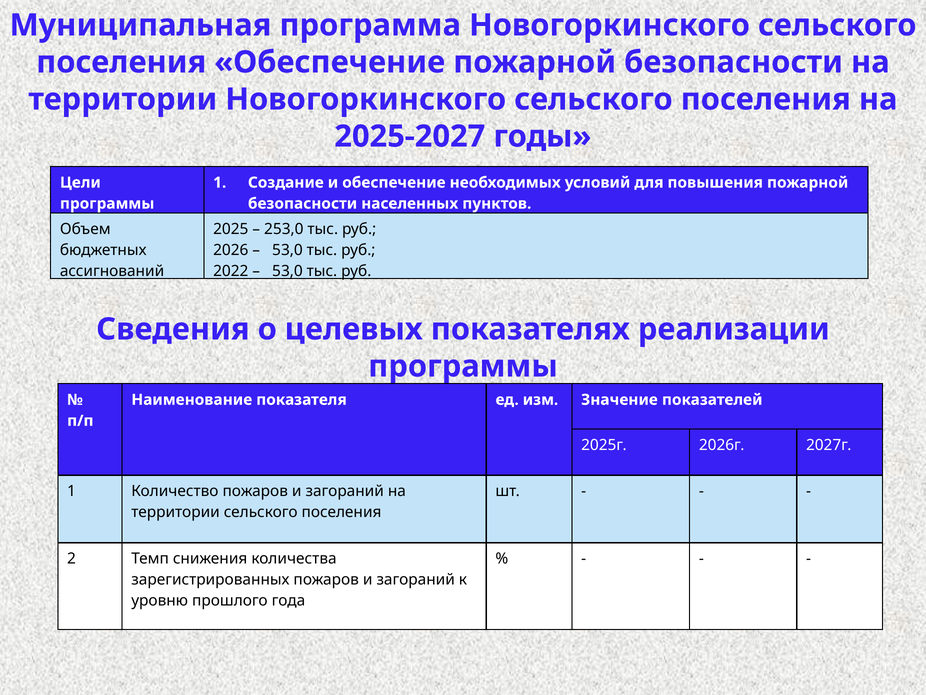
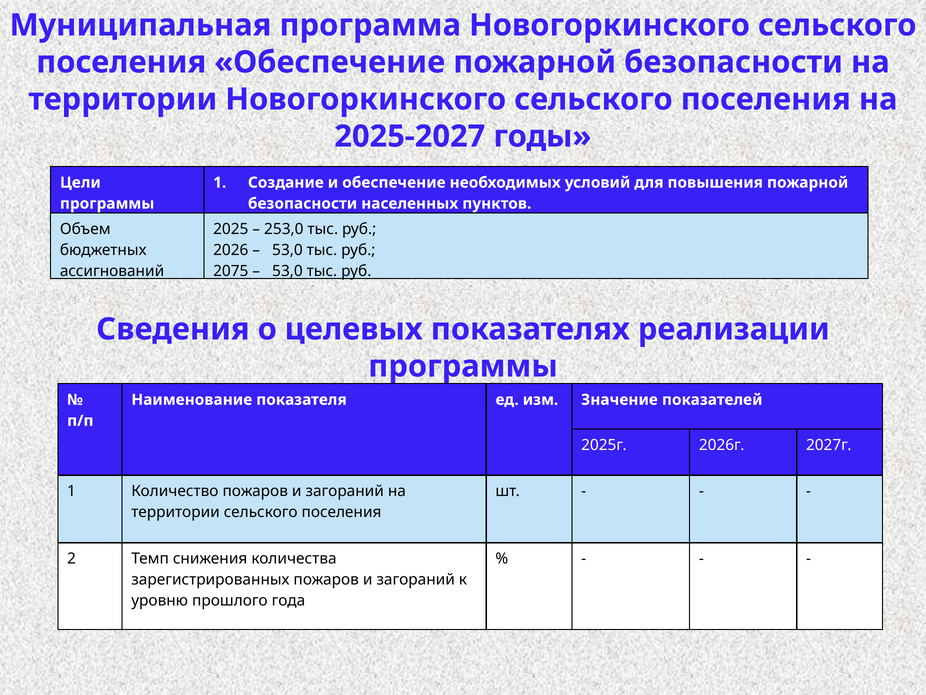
2022: 2022 -> 2075 (231, 271)
